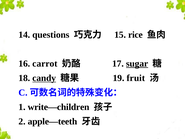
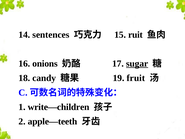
questions: questions -> sentences (51, 35)
rice: rice -> ruit (135, 35)
carrot: carrot -> onions (45, 64)
candy underline: present -> none (44, 78)
